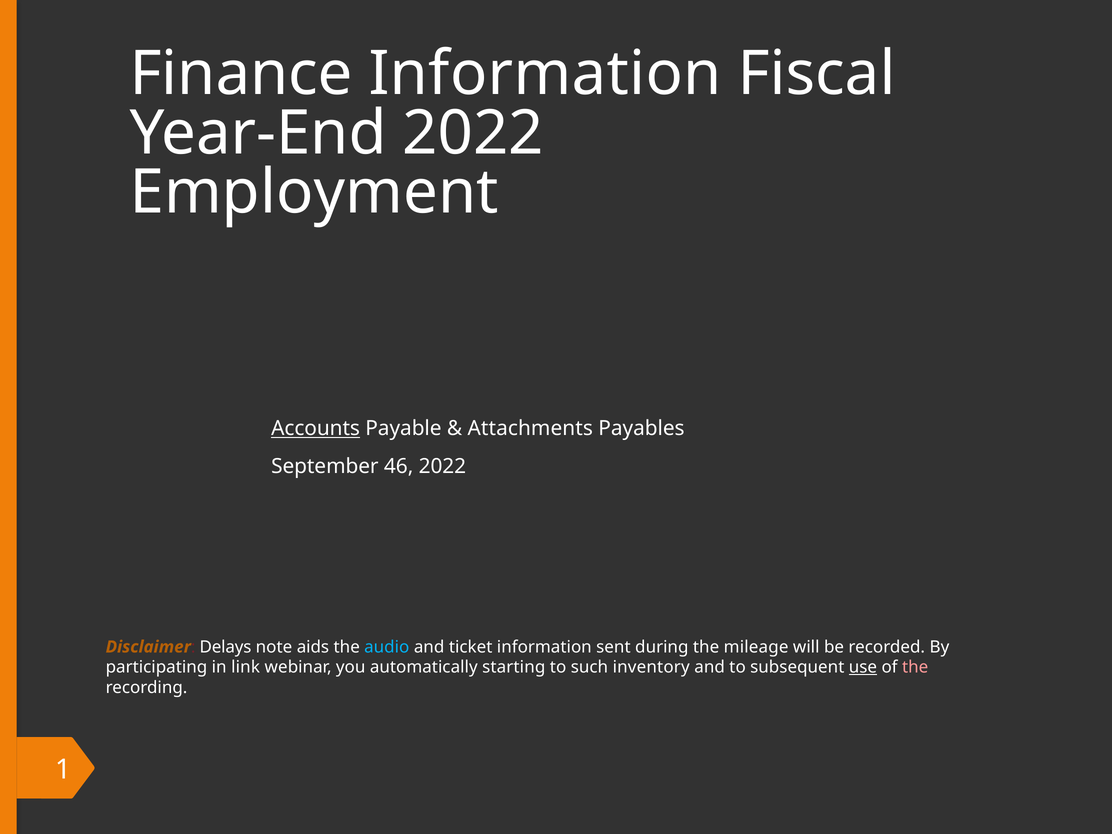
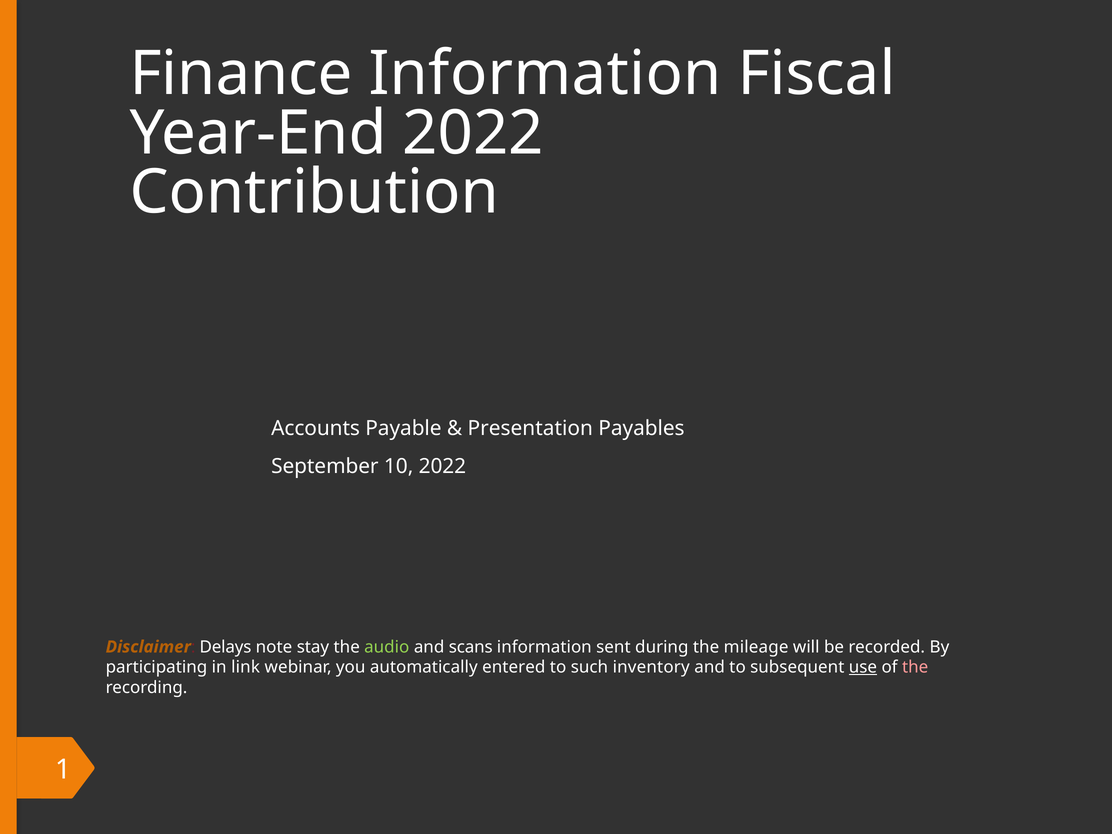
Employment: Employment -> Contribution (314, 192)
Accounts underline: present -> none (316, 429)
Attachments: Attachments -> Presentation (530, 429)
46: 46 -> 10 (399, 466)
aids: aids -> stay (313, 647)
audio colour: light blue -> light green (387, 647)
ticket: ticket -> scans (471, 647)
starting: starting -> entered (514, 667)
